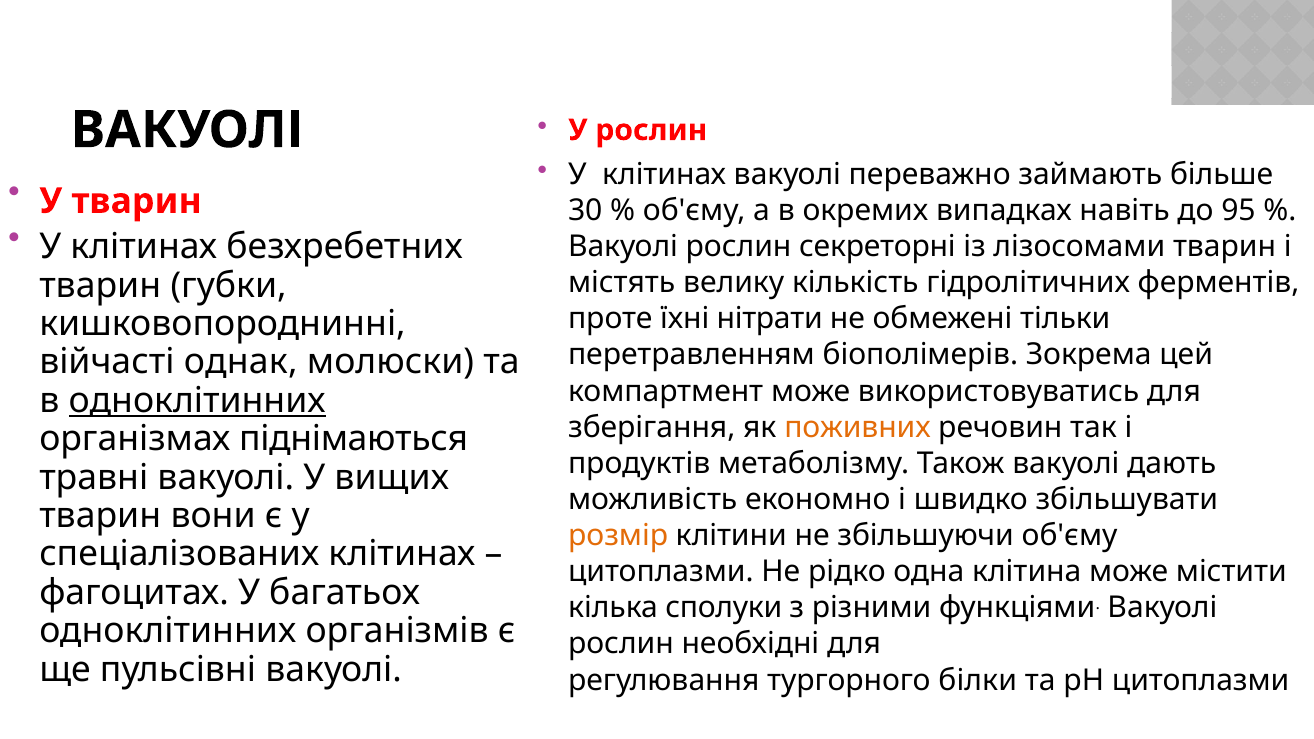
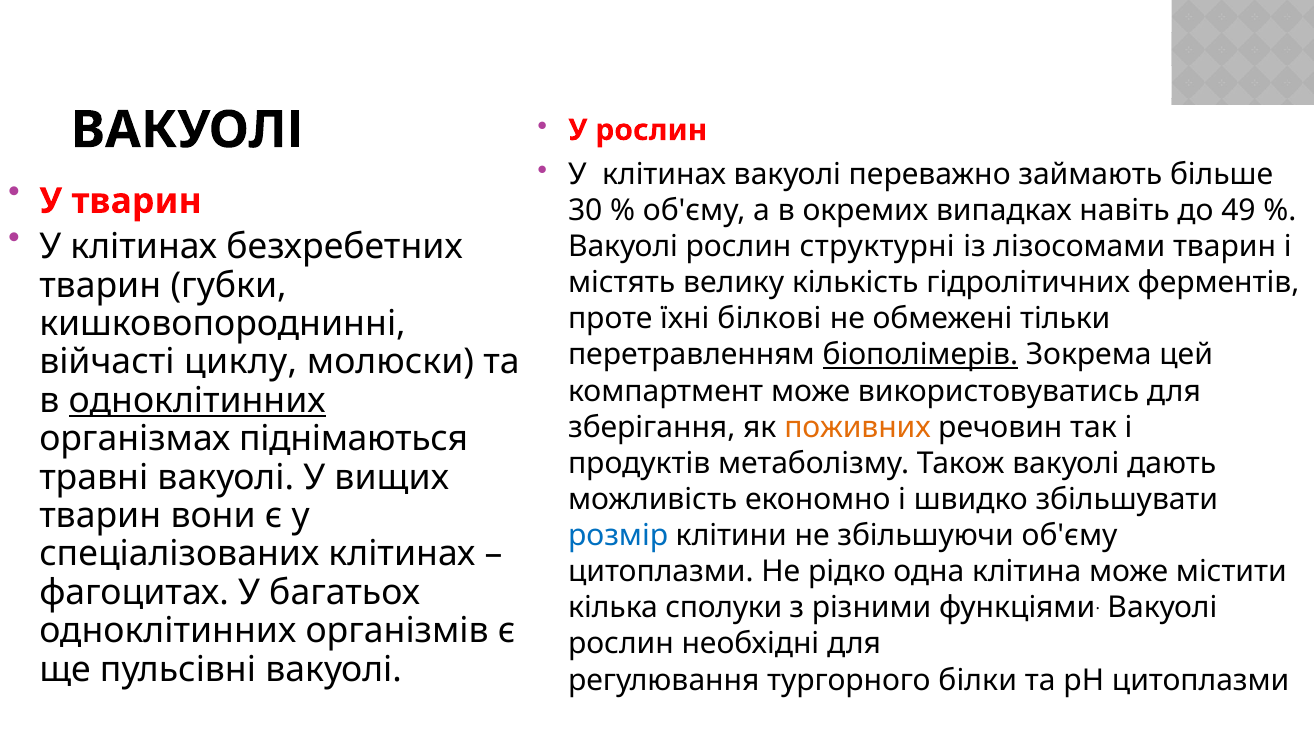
95: 95 -> 49 (1238, 211)
секреторні: секреторні -> структурні (877, 247)
нітрати: нітрати -> білкові (769, 319)
біополімерів underline: none -> present (920, 355)
однак: однак -> циклу (241, 362)
розмір colour: orange -> blue (618, 536)
